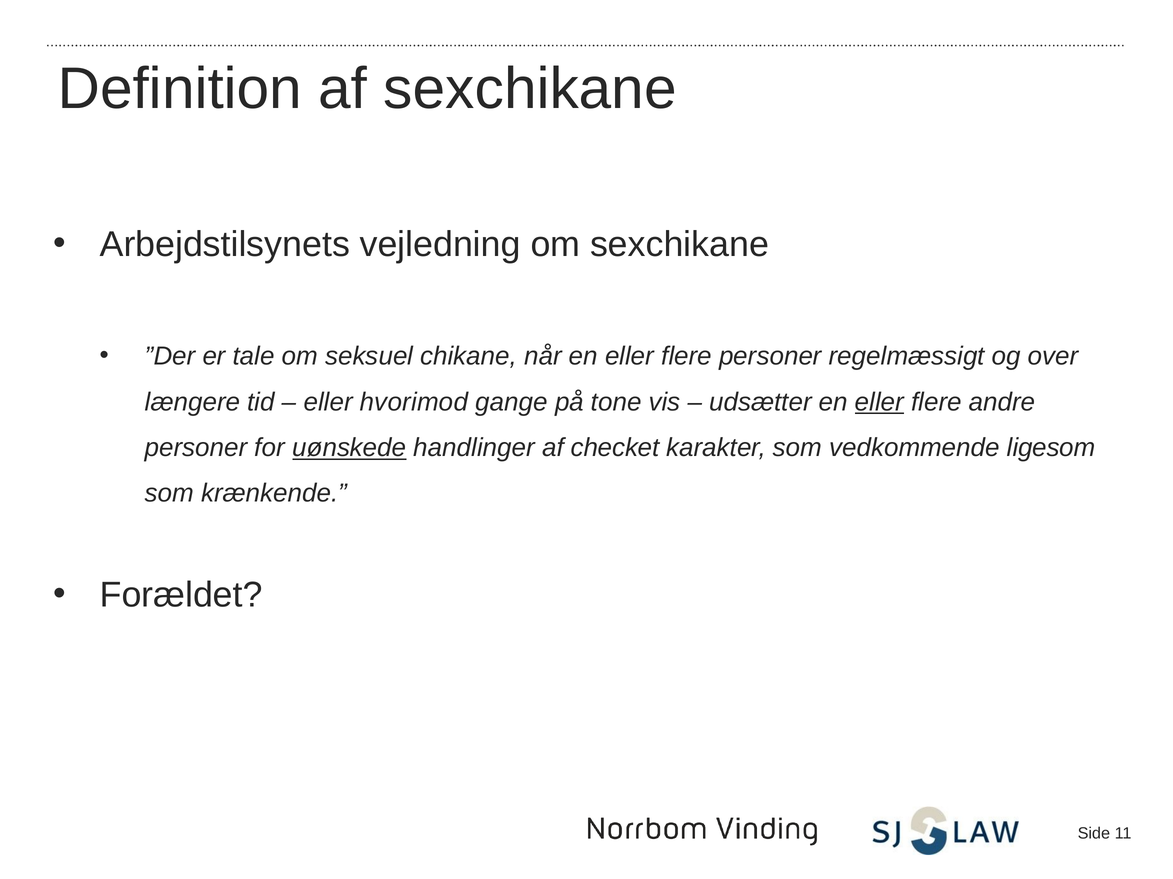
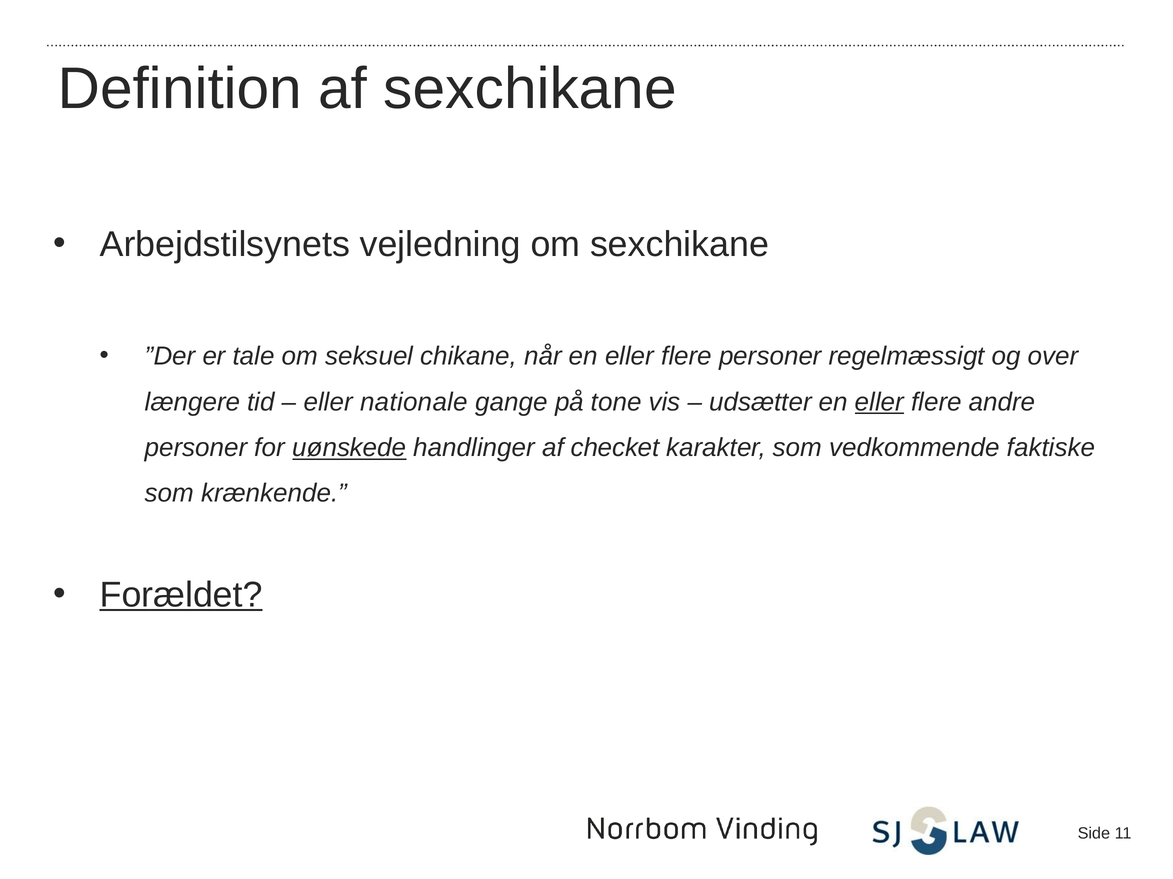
hvorimod: hvorimod -> nationale (414, 402)
ligesom: ligesom -> faktiske (1051, 448)
Forældet underline: none -> present (181, 595)
